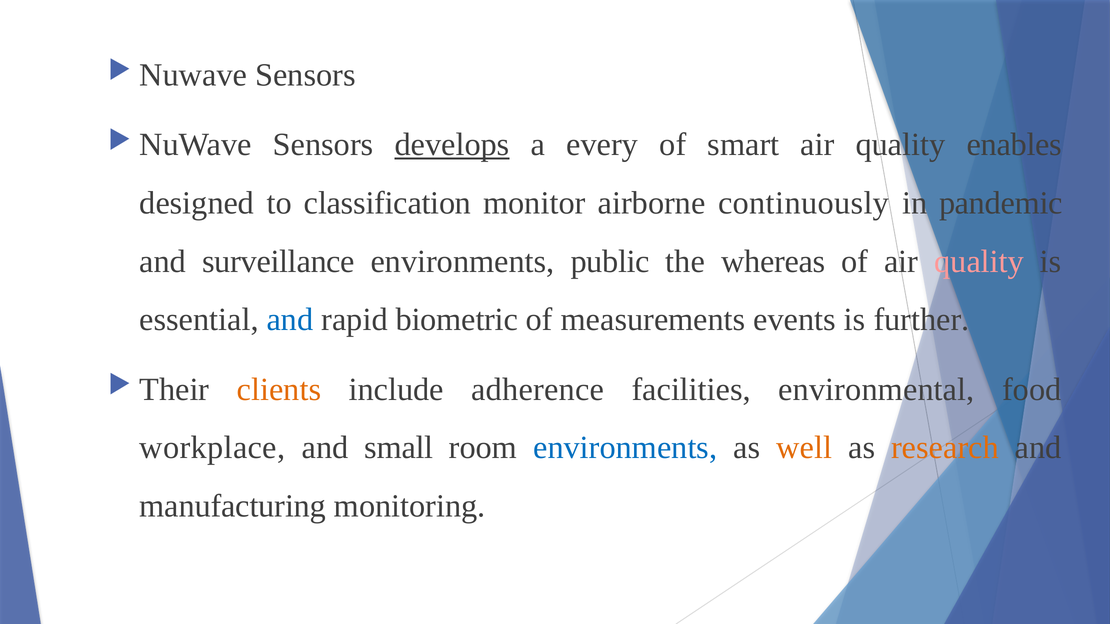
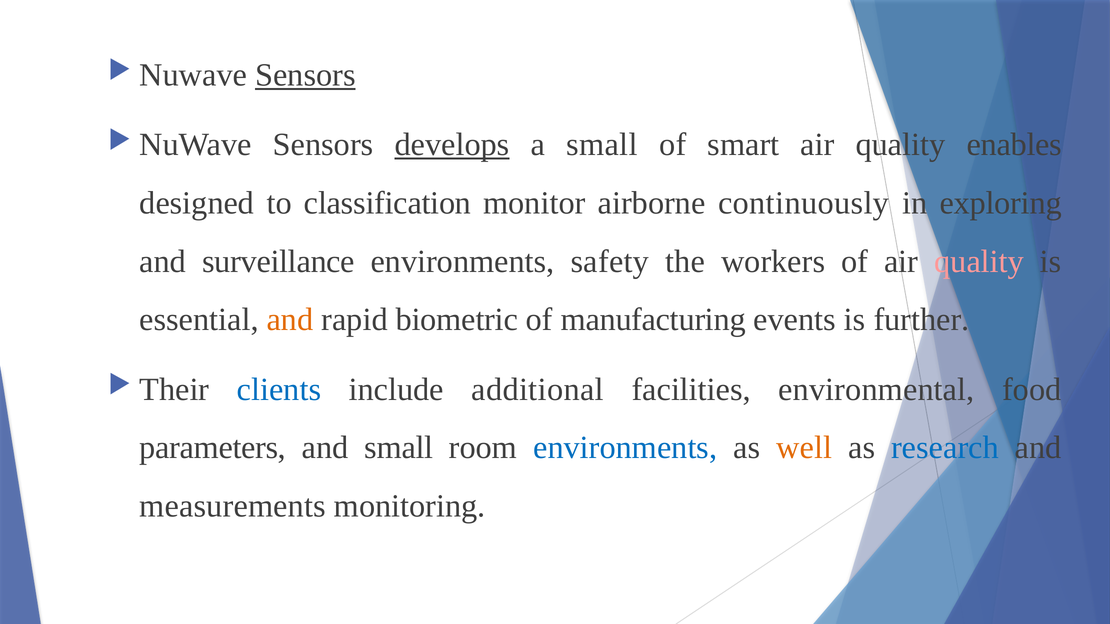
Sensors underline: none -> present (305, 75)
a every: every -> small (602, 145)
pandemic: pandemic -> exploring (1001, 203)
public: public -> safety (610, 261)
whereas: whereas -> workers (773, 261)
and colour: blue -> orange (290, 320)
measurements: measurements -> manufacturing (653, 320)
clients colour: orange -> blue (279, 390)
adherence: adherence -> additional (538, 390)
workplace: workplace -> parameters (213, 448)
research colour: orange -> blue (945, 448)
manufacturing: manufacturing -> measurements (233, 506)
